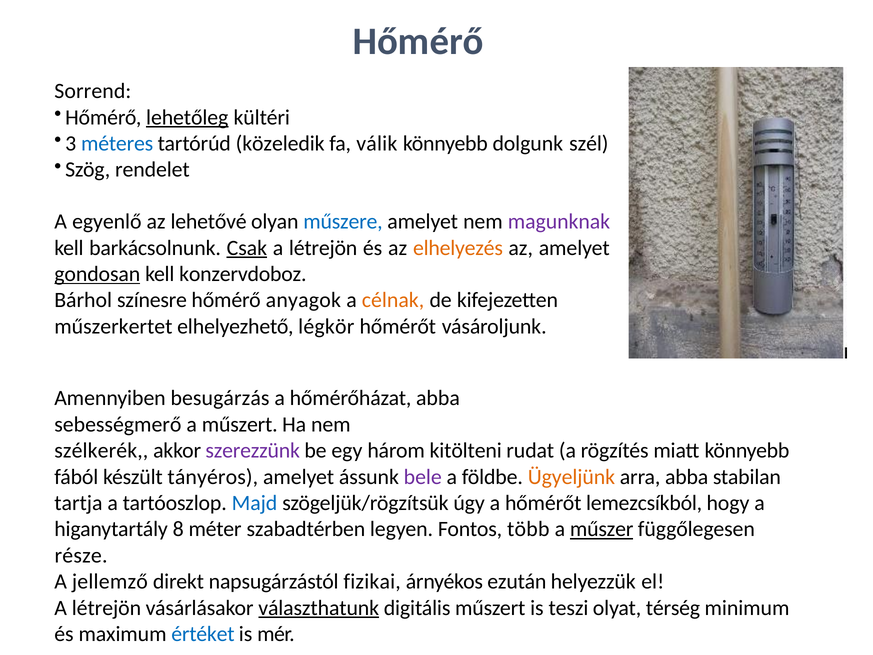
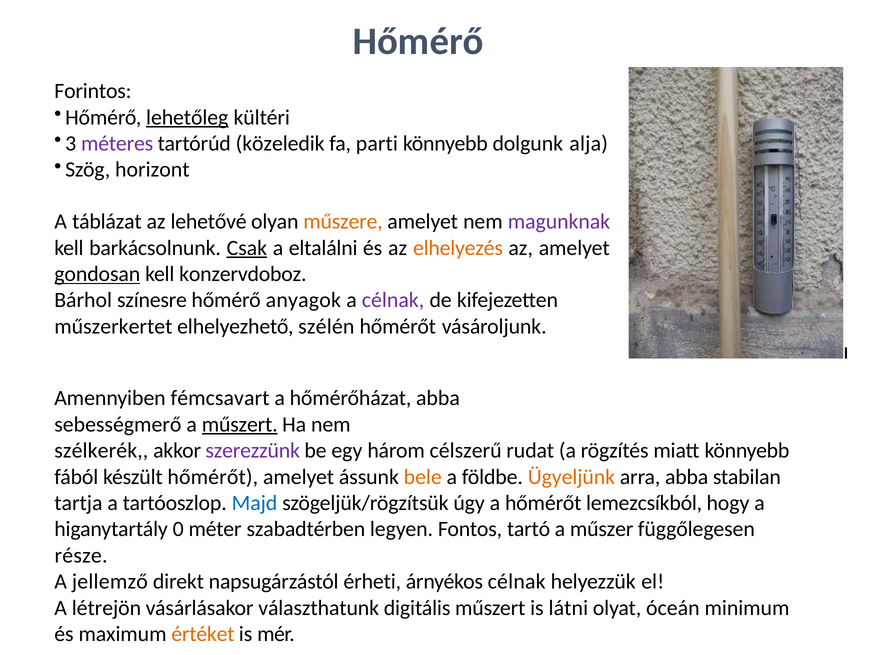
Sorrend: Sorrend -> Forintos (93, 91)
méteres colour: blue -> purple (117, 143)
válik: válik -> parti (377, 143)
szél: szél -> alja (589, 143)
rendelet: rendelet -> horizont (152, 170)
egyenlő: egyenlő -> táblázat (107, 222)
műszere colour: blue -> orange (343, 222)
létrejön: létrejön -> eltalálni (323, 248)
célnak colour: orange -> purple (393, 300)
légkör: légkör -> szélén (326, 326)
besugárzás: besugárzás -> fémcsavart (220, 398)
műszert underline: none -> present (240, 424)
kitölteni: kitölteni -> célszerű (466, 450)
készült tányéros: tányéros -> hőmérőt (213, 477)
bele colour: purple -> orange (423, 477)
8: 8 -> 0 (178, 529)
több: több -> tartó (529, 529)
műszer underline: present -> none (602, 529)
fizikai: fizikai -> érheti (372, 581)
árnyékos ezután: ezután -> célnak (517, 581)
választhatunk underline: present -> none (319, 608)
teszi: teszi -> látni (568, 608)
térség: térség -> óceán (673, 608)
értéket colour: blue -> orange (203, 634)
